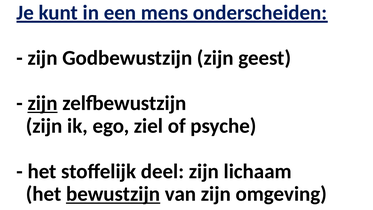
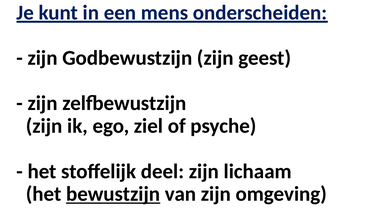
zijn underline: present -> none (43, 103)
